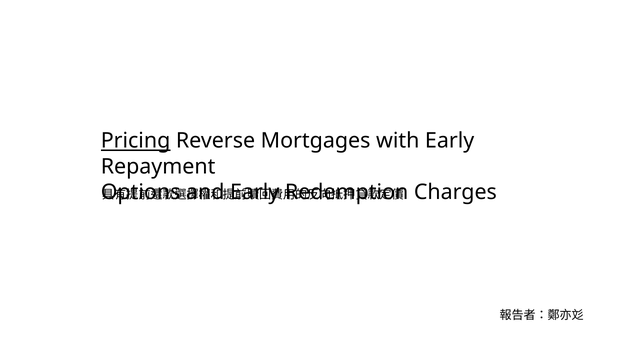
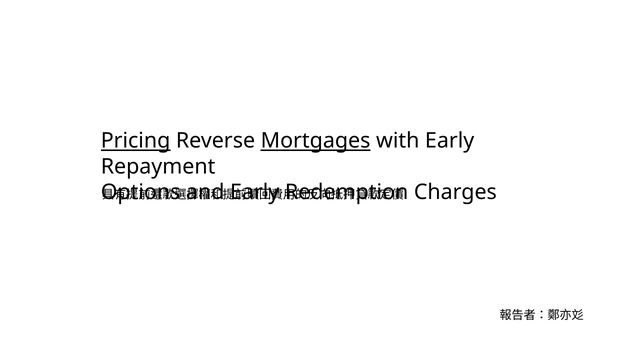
Mortgages underline: none -> present (316, 141)
